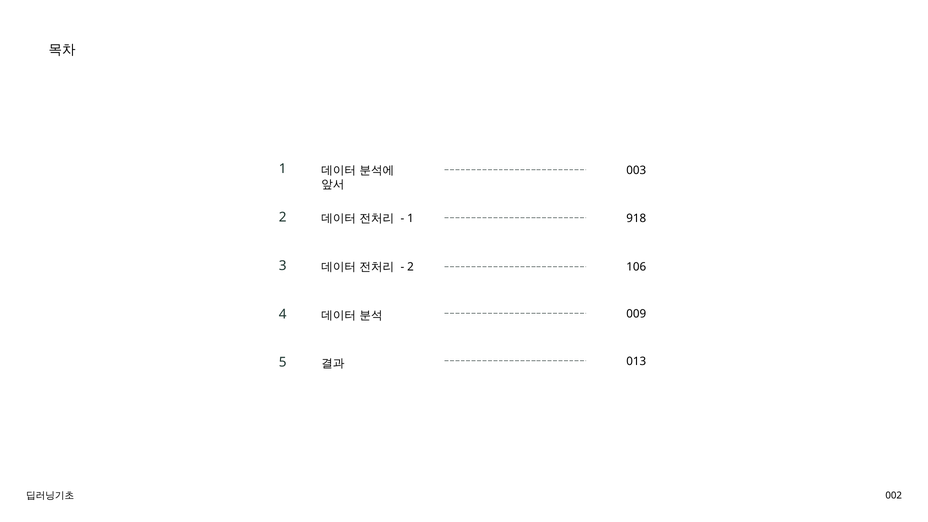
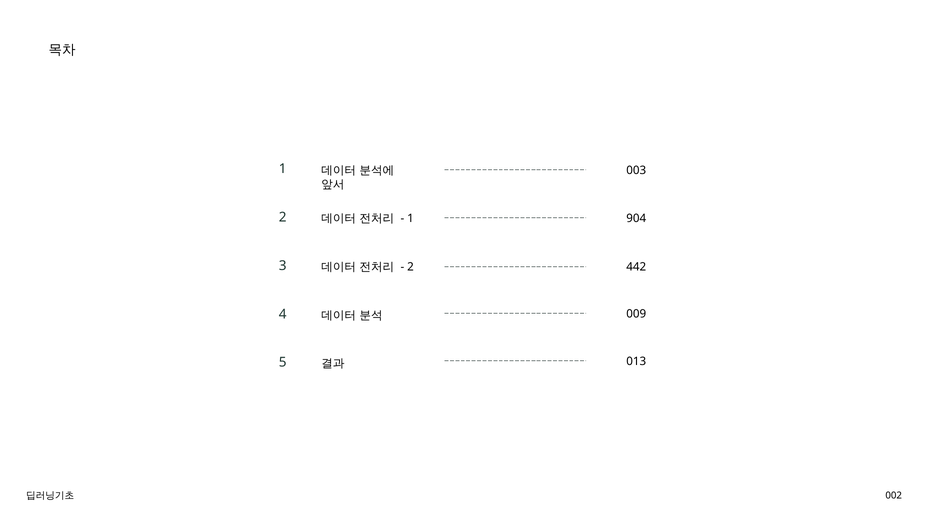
918: 918 -> 904 (636, 218)
106: 106 -> 442 (636, 267)
